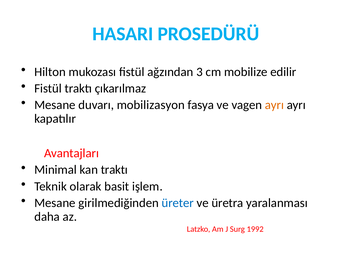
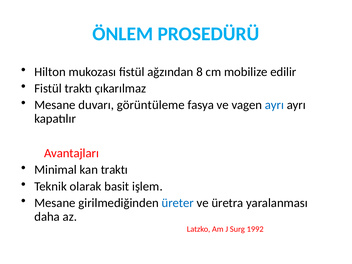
HASARI: HASARI -> ÖNLEM (123, 34)
3: 3 -> 8 (200, 72)
mobilizasyon: mobilizasyon -> görüntüleme (151, 105)
ayrı colour: orange -> blue (274, 105)
